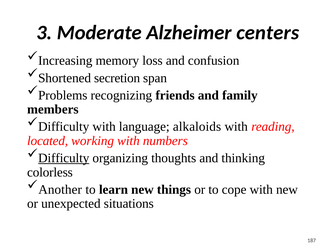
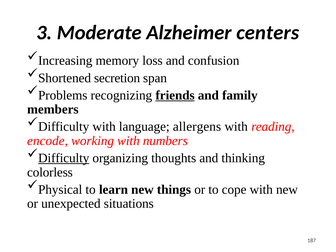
friends underline: none -> present (175, 95)
alkaloids: alkaloids -> allergens (197, 127)
located: located -> encode (48, 141)
Another: Another -> Physical (60, 189)
